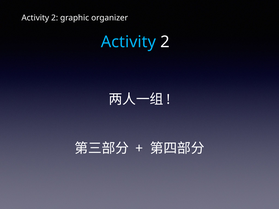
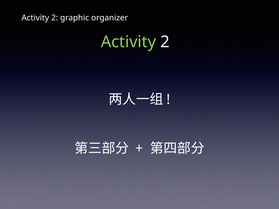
Activity colour: light blue -> light green (128, 42)
